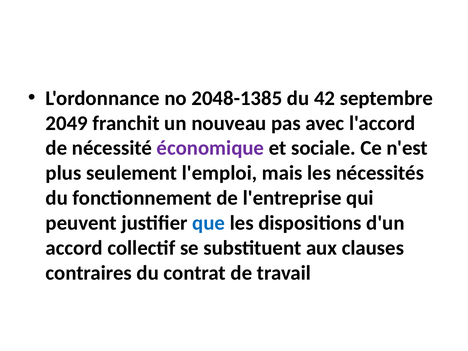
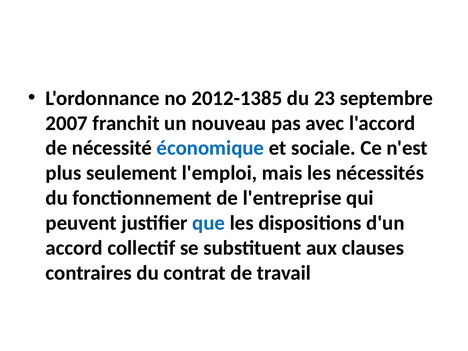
2048-1385: 2048-1385 -> 2012-1385 (237, 98)
42: 42 -> 23 (325, 98)
2049: 2049 -> 2007 (67, 123)
économique colour: purple -> blue (210, 148)
